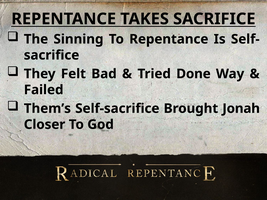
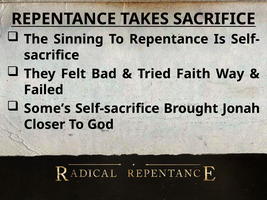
Done: Done -> Faith (193, 74)
Them’s: Them’s -> Some’s (47, 109)
